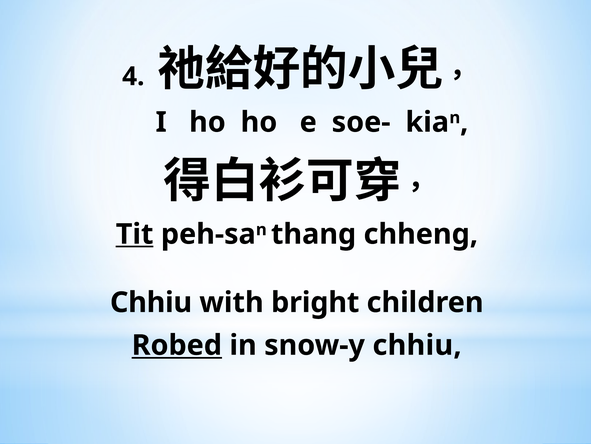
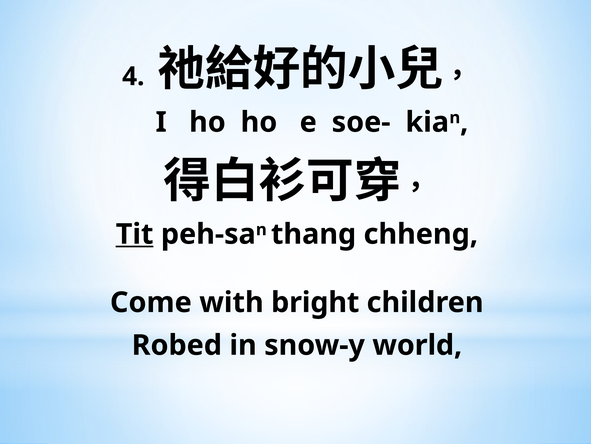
Chhiu: Chhiu -> Come (151, 302)
Robed underline: present -> none (177, 345)
snow-y chhiu: chhiu -> world (417, 345)
